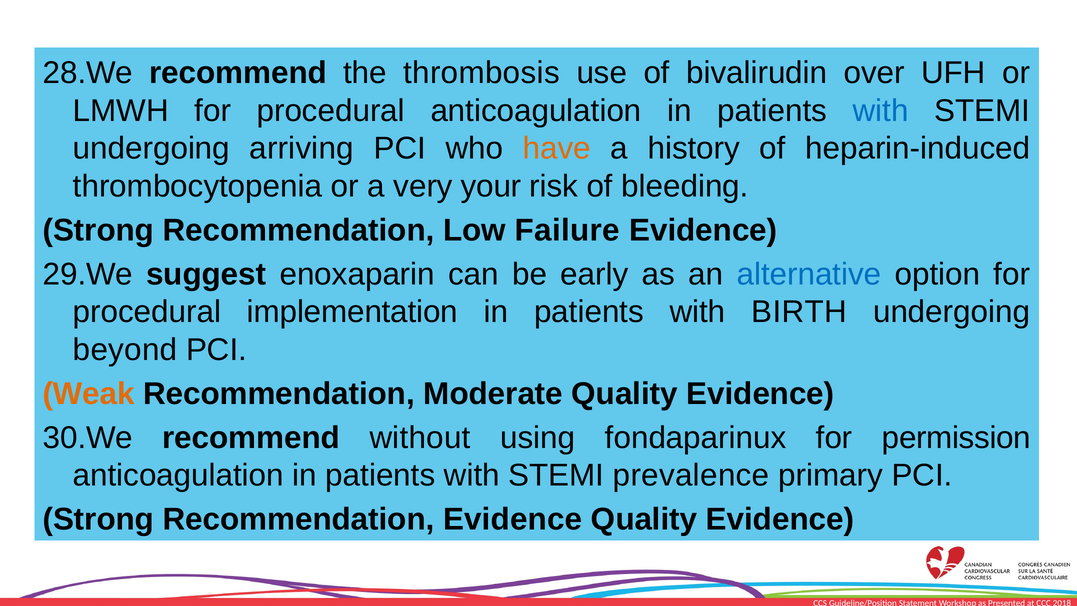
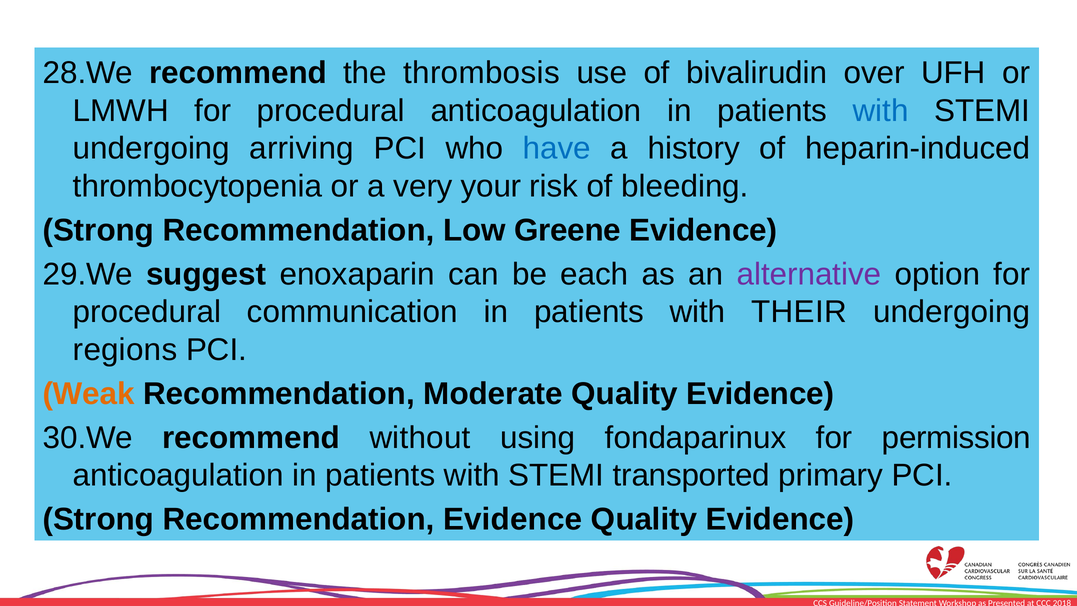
have colour: orange -> blue (557, 148)
Failure: Failure -> Greene (568, 230)
early: early -> each (594, 274)
alternative colour: blue -> purple (809, 274)
implementation: implementation -> communication (352, 312)
BIRTH: BIRTH -> THEIR (799, 312)
beyond: beyond -> regions (125, 350)
prevalence: prevalence -> transported (691, 475)
